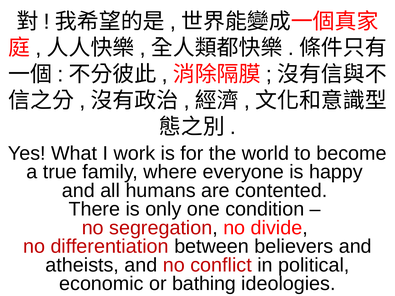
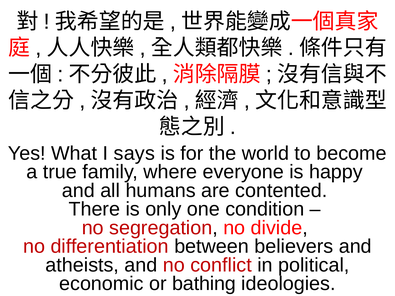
work: work -> says (134, 153)
